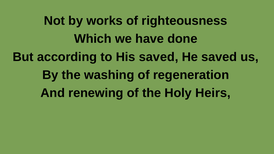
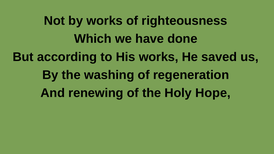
His saved: saved -> works (159, 57)
Heirs: Heirs -> Hope (213, 93)
